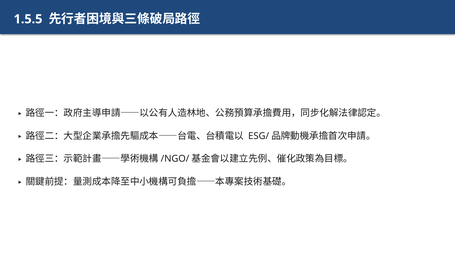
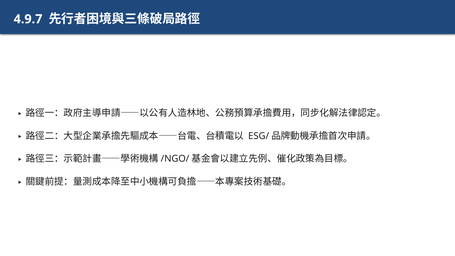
1.5.5: 1.5.5 -> 4.9.7 (28, 19)
